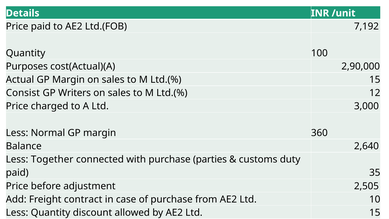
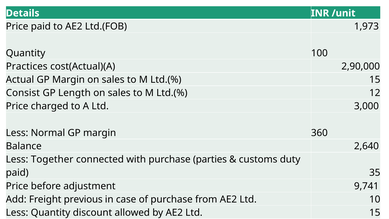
7,192: 7,192 -> 1,973 (366, 26)
Purposes: Purposes -> Practices (27, 66)
GP Writers: Writers -> Length (74, 93)
2,505: 2,505 -> 9,741 (366, 186)
contract: contract -> previous (83, 199)
